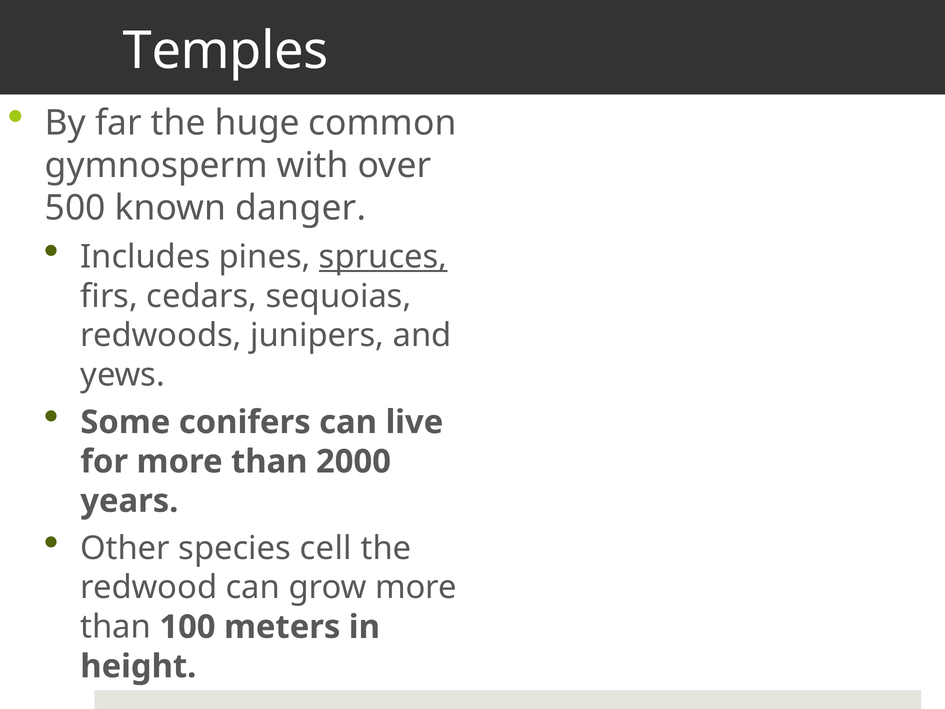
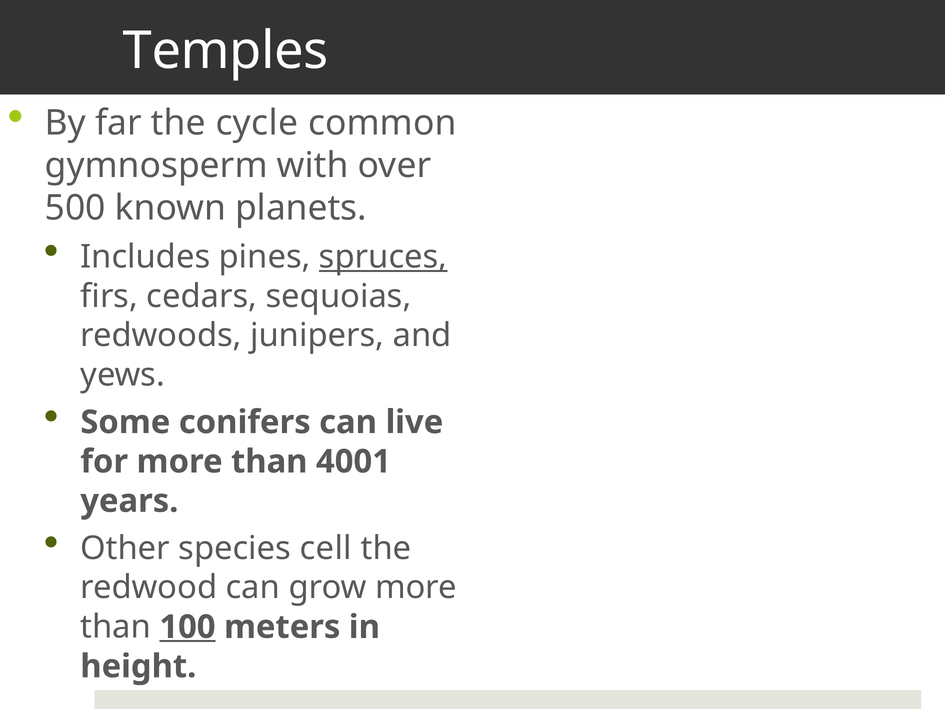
huge: huge -> cycle (257, 123)
danger: danger -> planets (301, 208)
2000: 2000 -> 4001 (353, 461)
100 underline: none -> present (187, 627)
